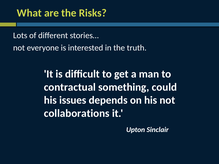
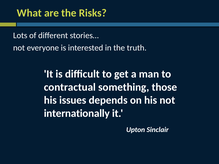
could: could -> those (164, 87)
collaborations: collaborations -> internationally (77, 114)
